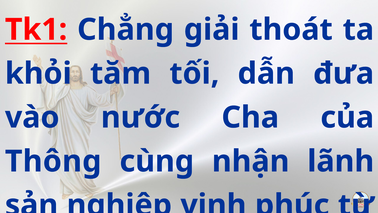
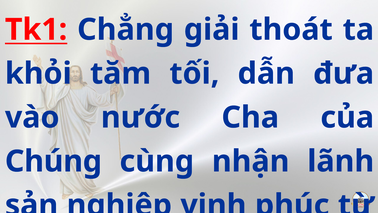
Thông: Thông -> Chúng (53, 161)
